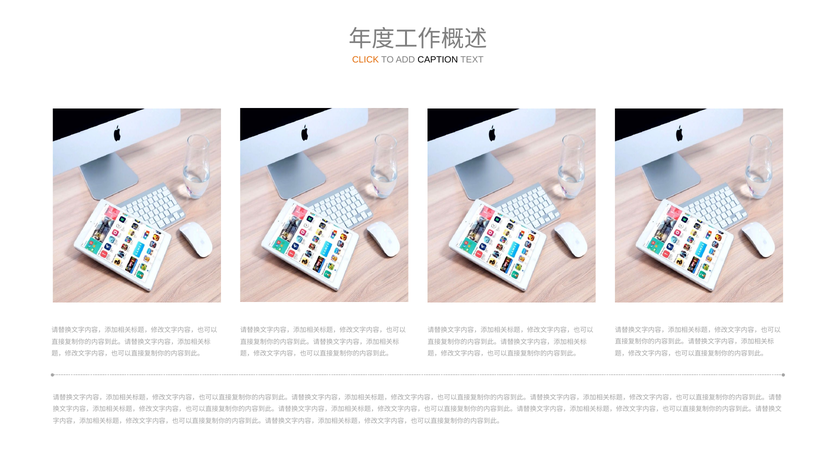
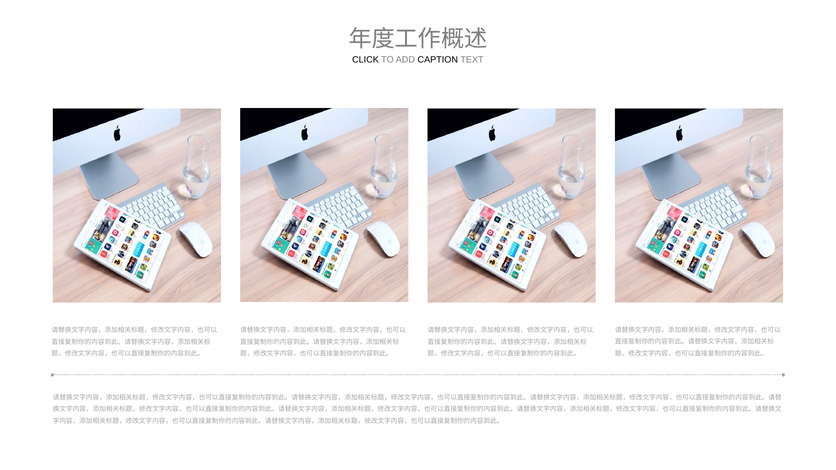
CLICK colour: orange -> black (365, 60)
